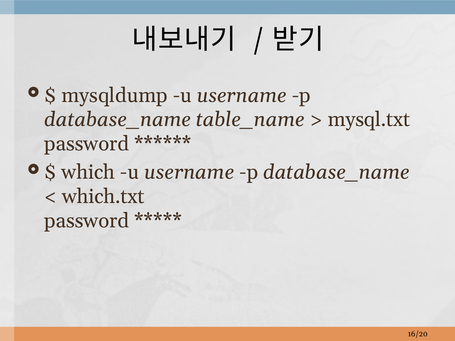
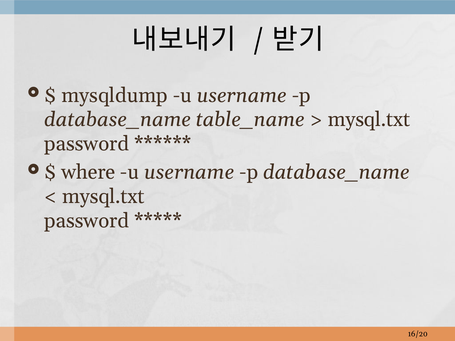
which: which -> where (88, 172)
which.txt: which.txt -> mysql.txt (103, 197)
